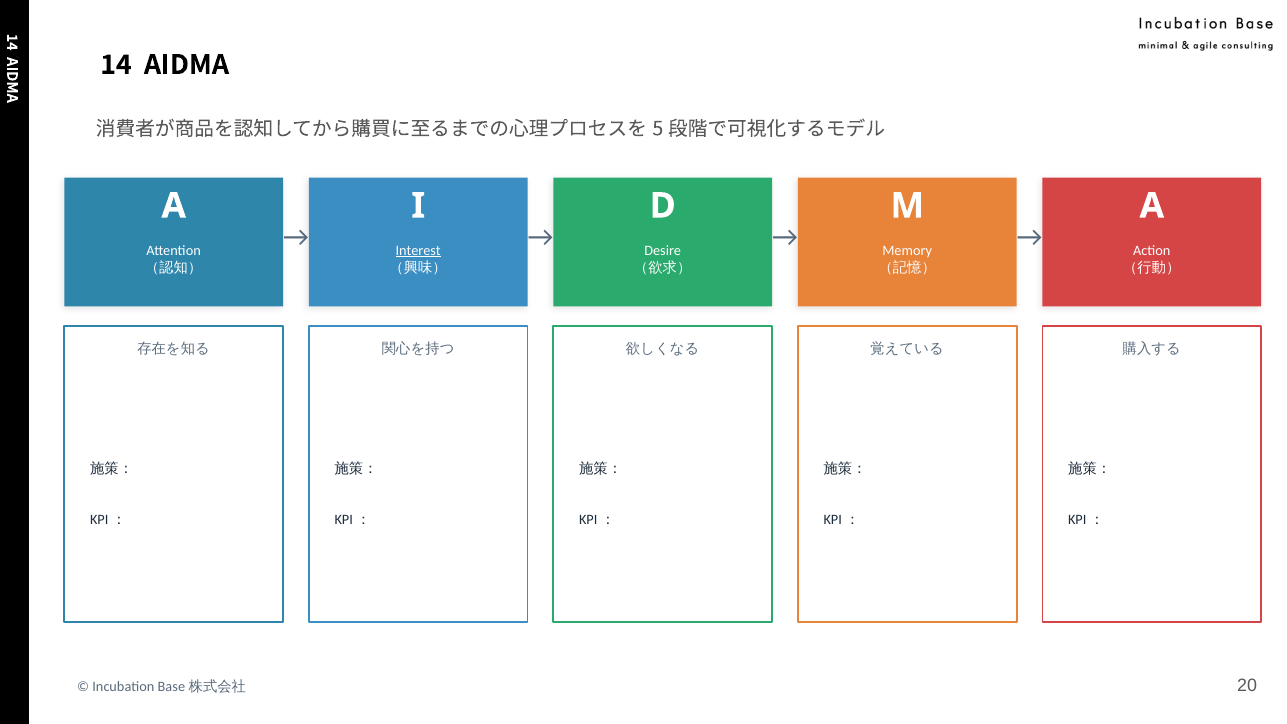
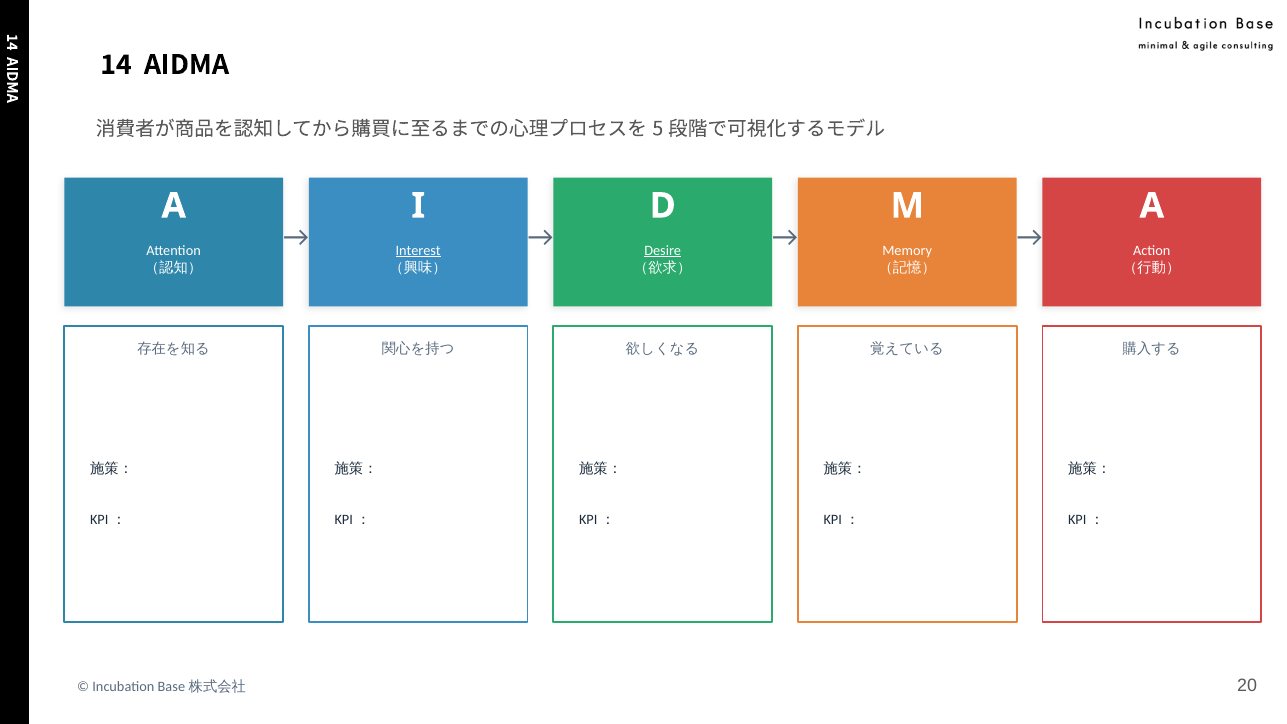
Desire underline: none -> present (663, 251)
